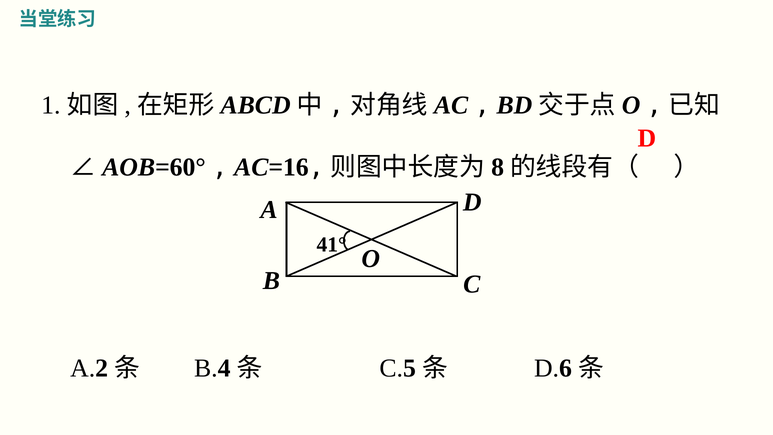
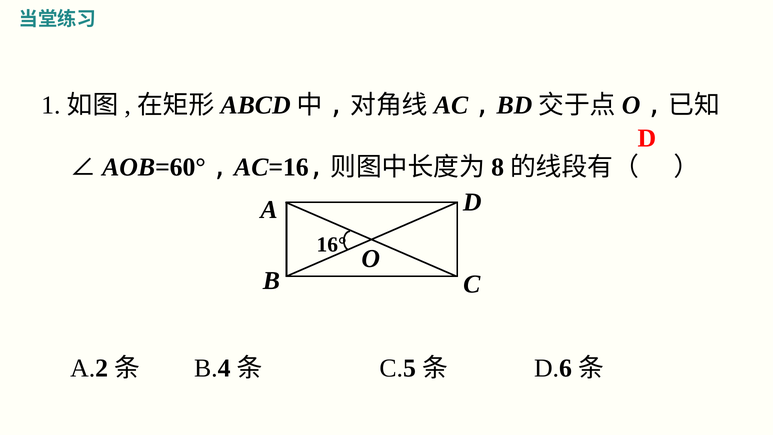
41°: 41° -> 16° (332, 245)
